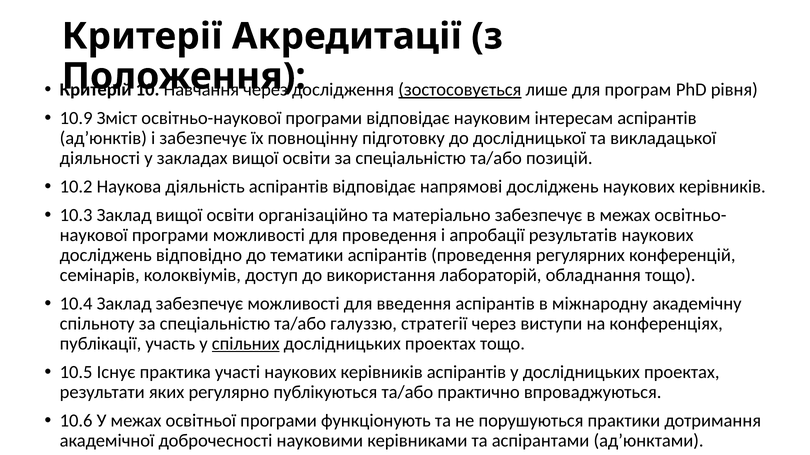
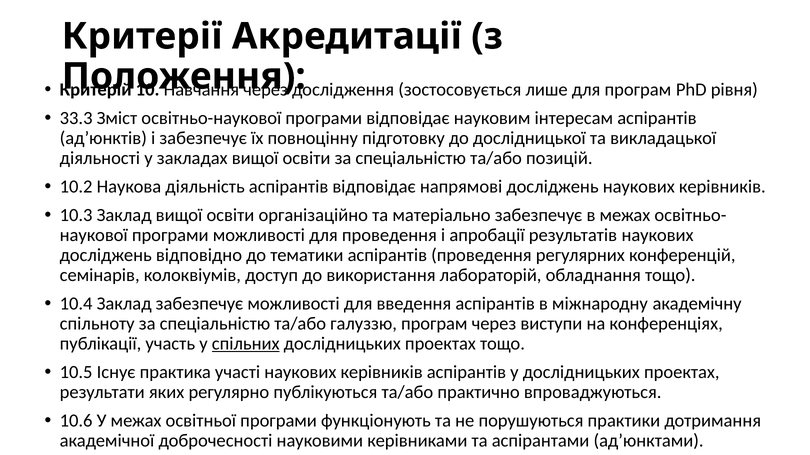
зостосовується underline: present -> none (460, 90)
10.9: 10.9 -> 33.3 (76, 118)
галуззю стратегії: стратегії -> програм (434, 324)
